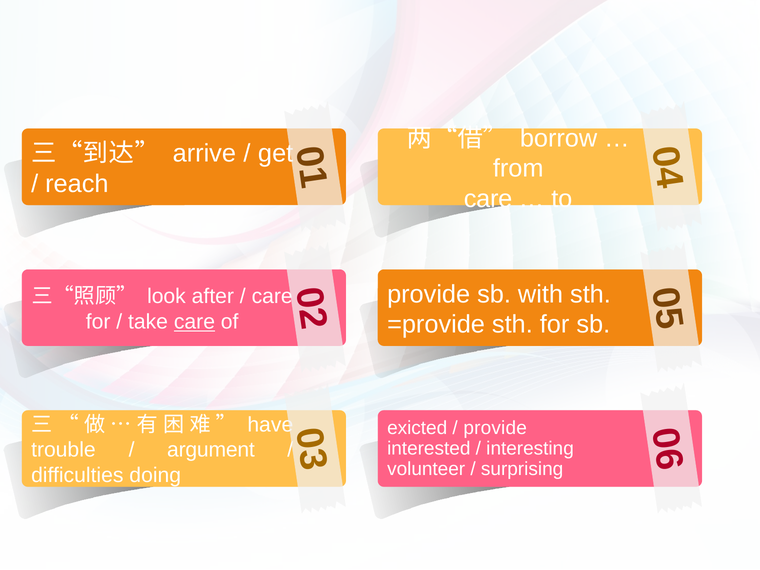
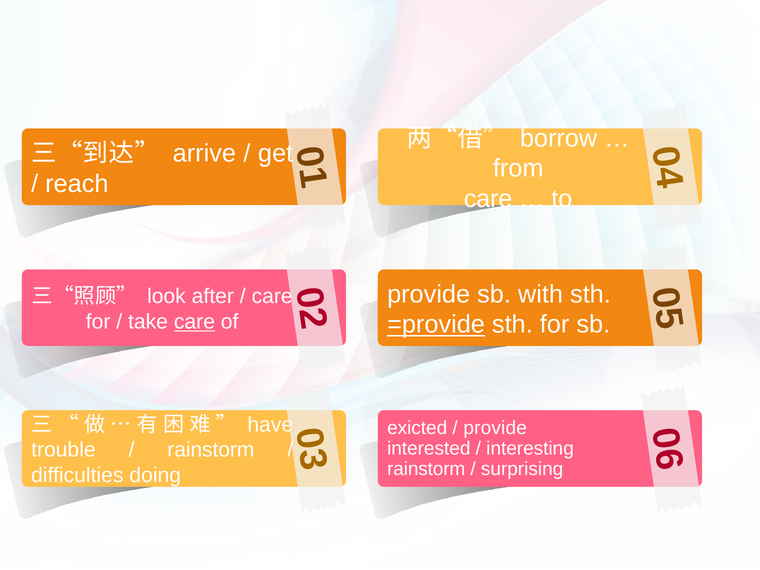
=provide underline: none -> present (436, 325)
argument: argument -> rainstorm (211, 450)
volunteer: volunteer -> rainstorm (426, 469)
